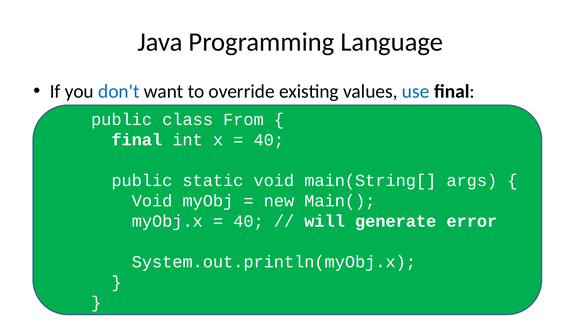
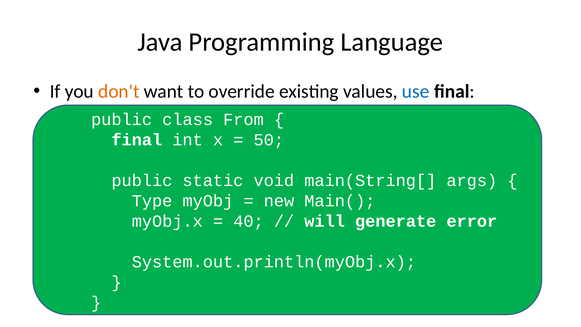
don't colour: blue -> orange (119, 91)
40: 40 -> 50 (269, 140)
Void: Void -> Type (152, 201)
